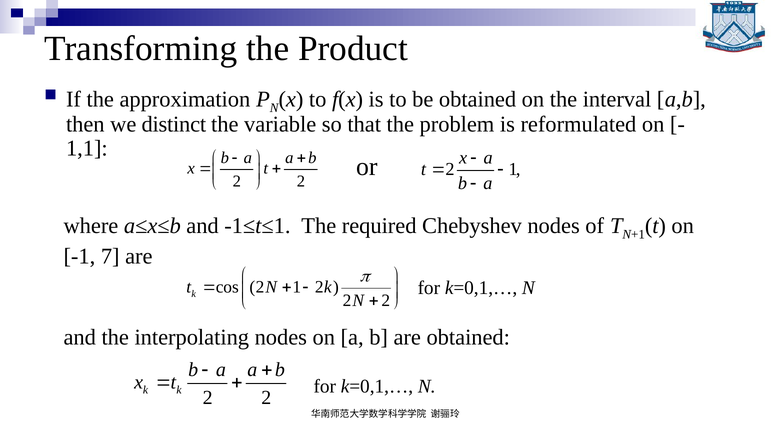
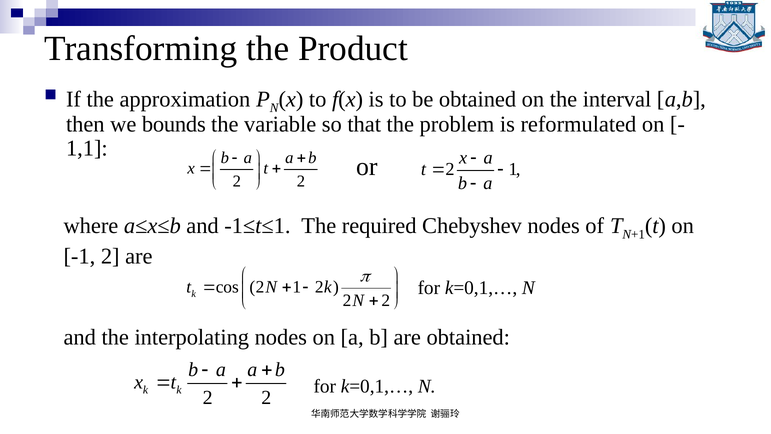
distinct: distinct -> bounds (174, 124)
-1 7: 7 -> 2 (110, 256)
